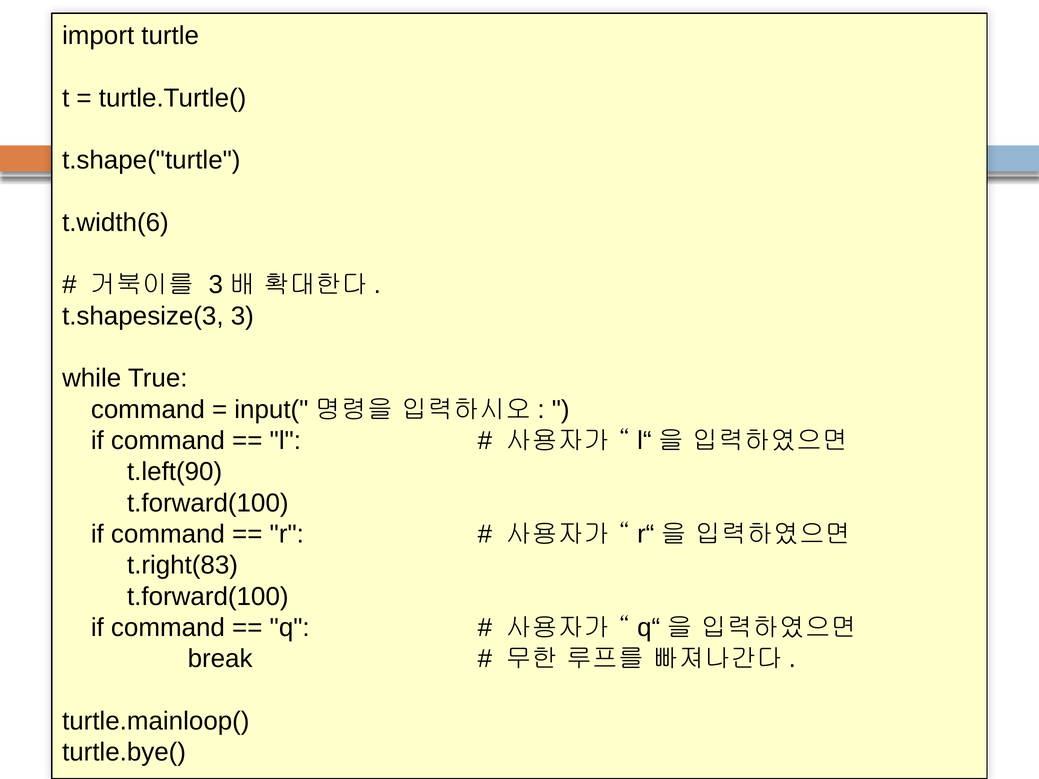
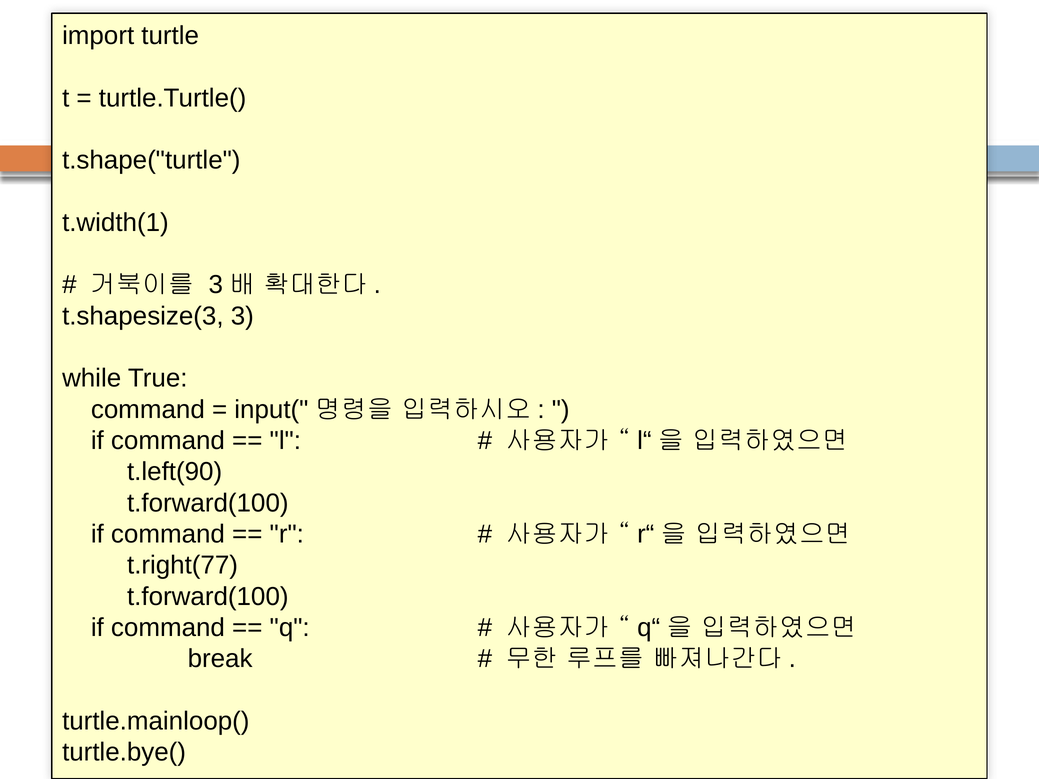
t.width(6: t.width(6 -> t.width(1 (115, 223)
t.right(83: t.right(83 -> t.right(77 (183, 566)
